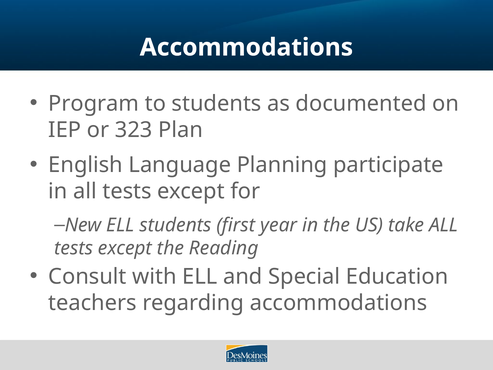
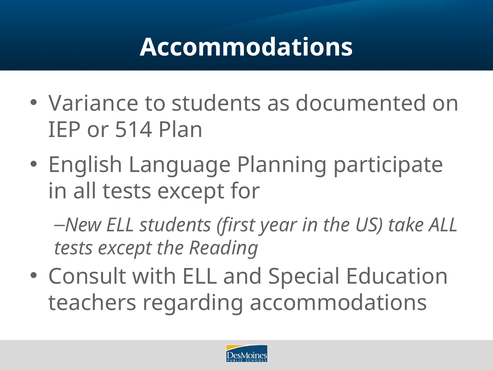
Program: Program -> Variance (94, 103)
323: 323 -> 514 (134, 130)
